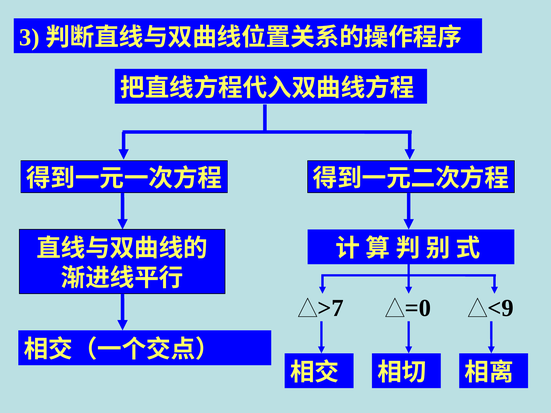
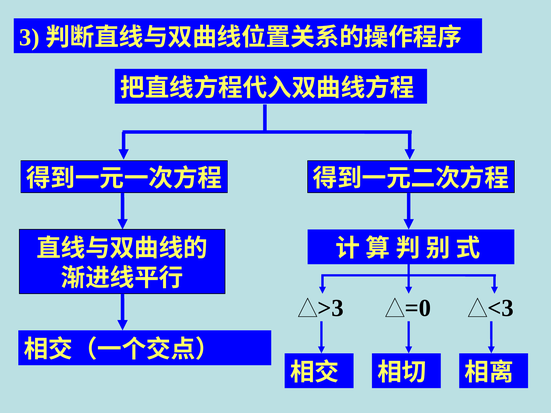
>7: >7 -> >3 (331, 308)
<9: <9 -> <3 (501, 308)
